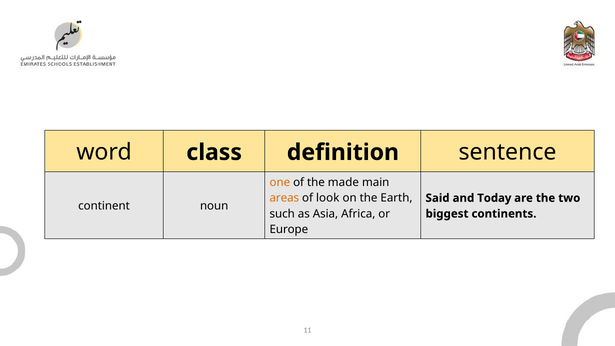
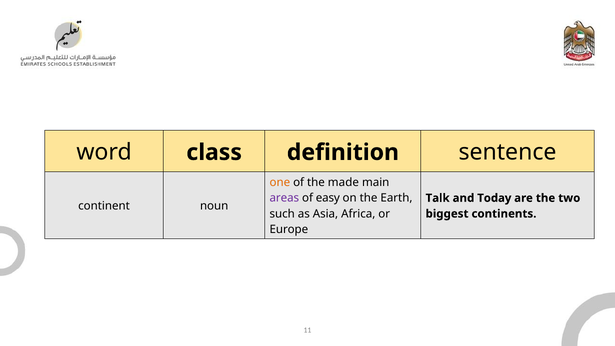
areas colour: orange -> purple (284, 198)
look: look -> easy (328, 198)
Said: Said -> Talk (438, 198)
